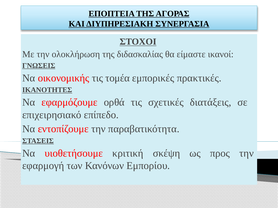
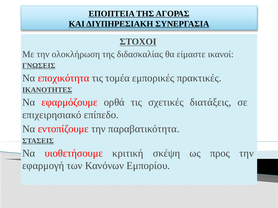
οικονομικής: οικονομικής -> εποχικότητα (64, 78)
